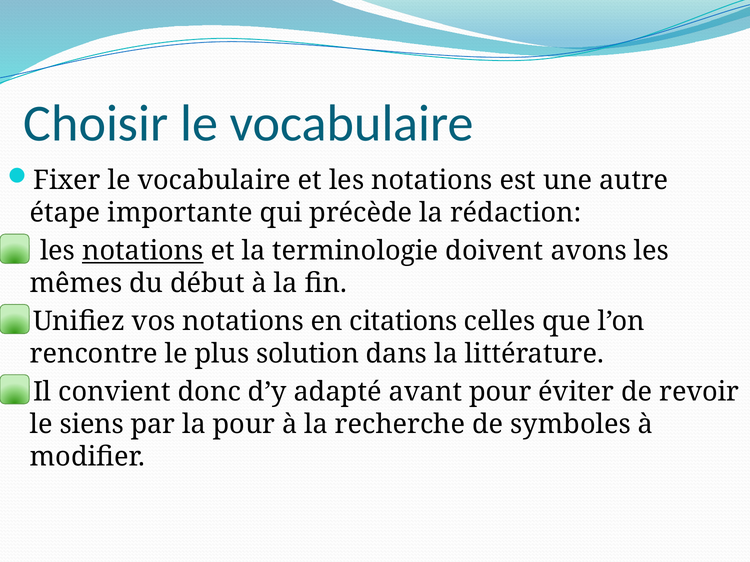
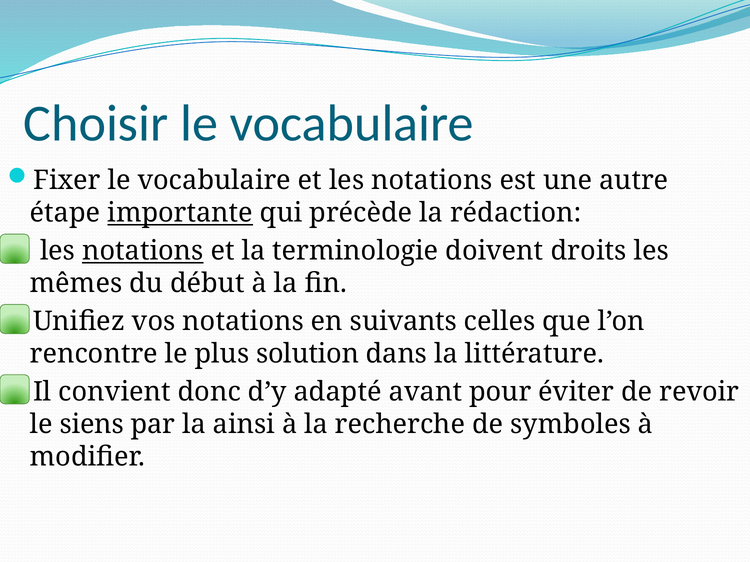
importante underline: none -> present (180, 213)
avons: avons -> droits (589, 251)
citations: citations -> suivants (403, 322)
la pour: pour -> ainsi (244, 425)
